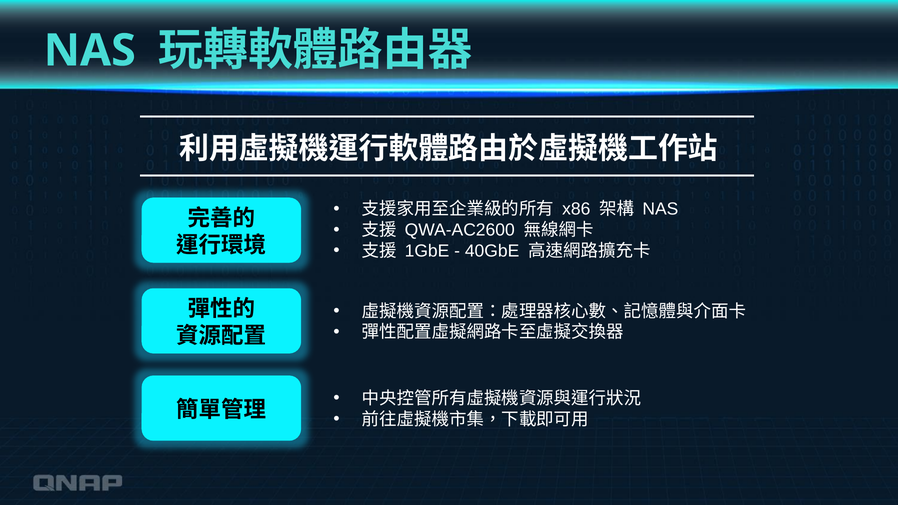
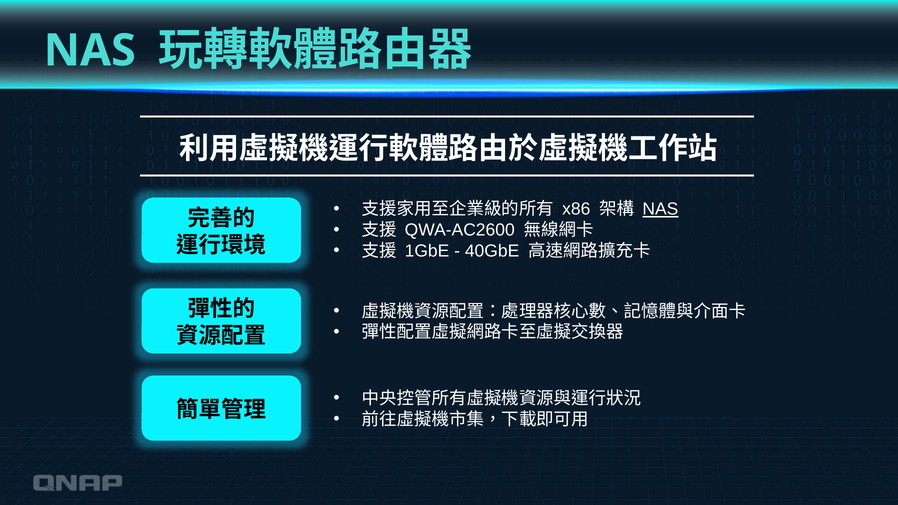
NAS underline: none -> present (660, 209)
